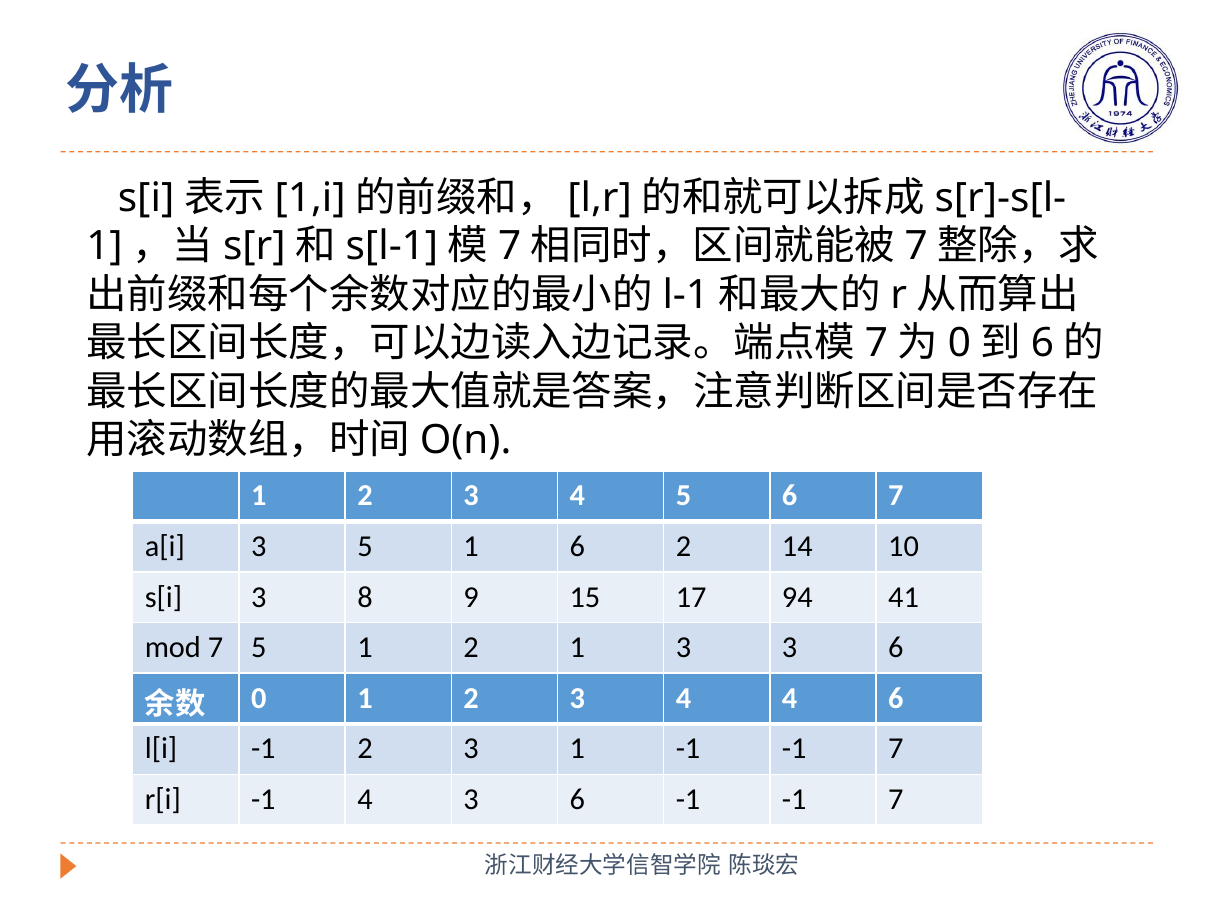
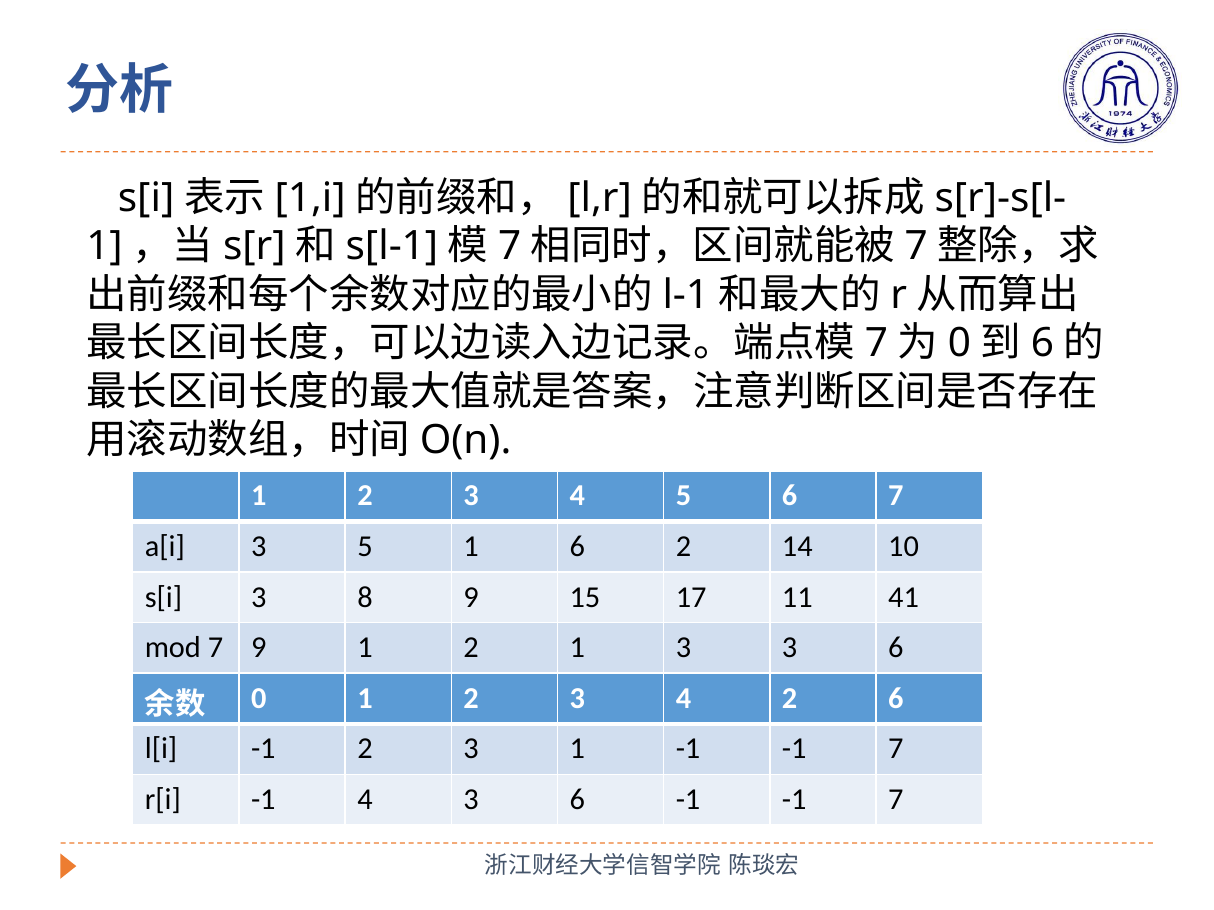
94: 94 -> 11 (797, 597)
7 5: 5 -> 9 (259, 648)
4 4: 4 -> 2 (790, 698)
